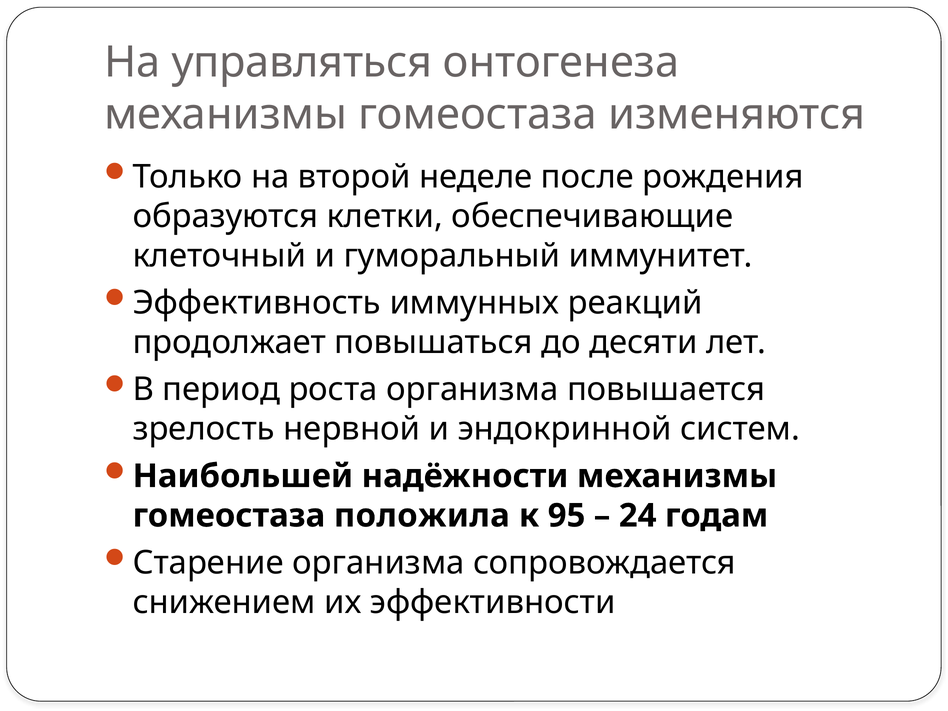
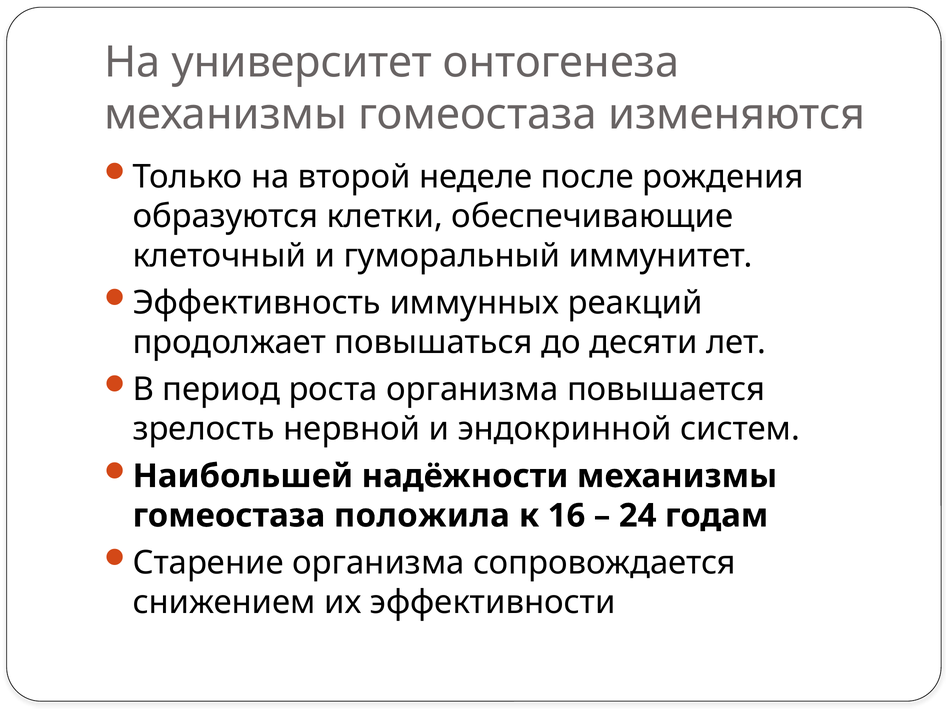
управляться: управляться -> университет (302, 62)
95: 95 -> 16 (567, 516)
